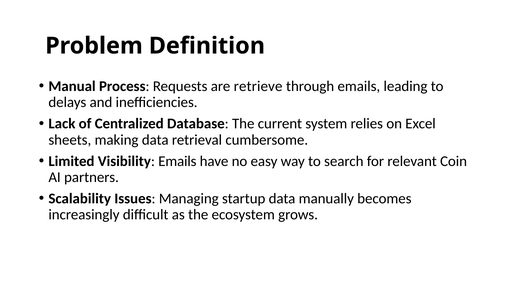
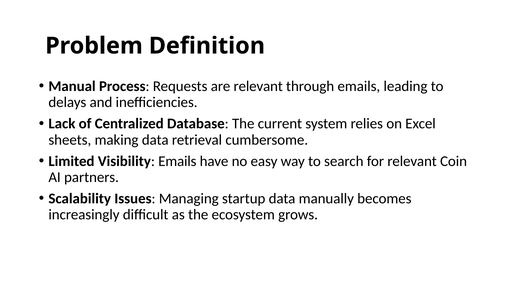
are retrieve: retrieve -> relevant (258, 86)
